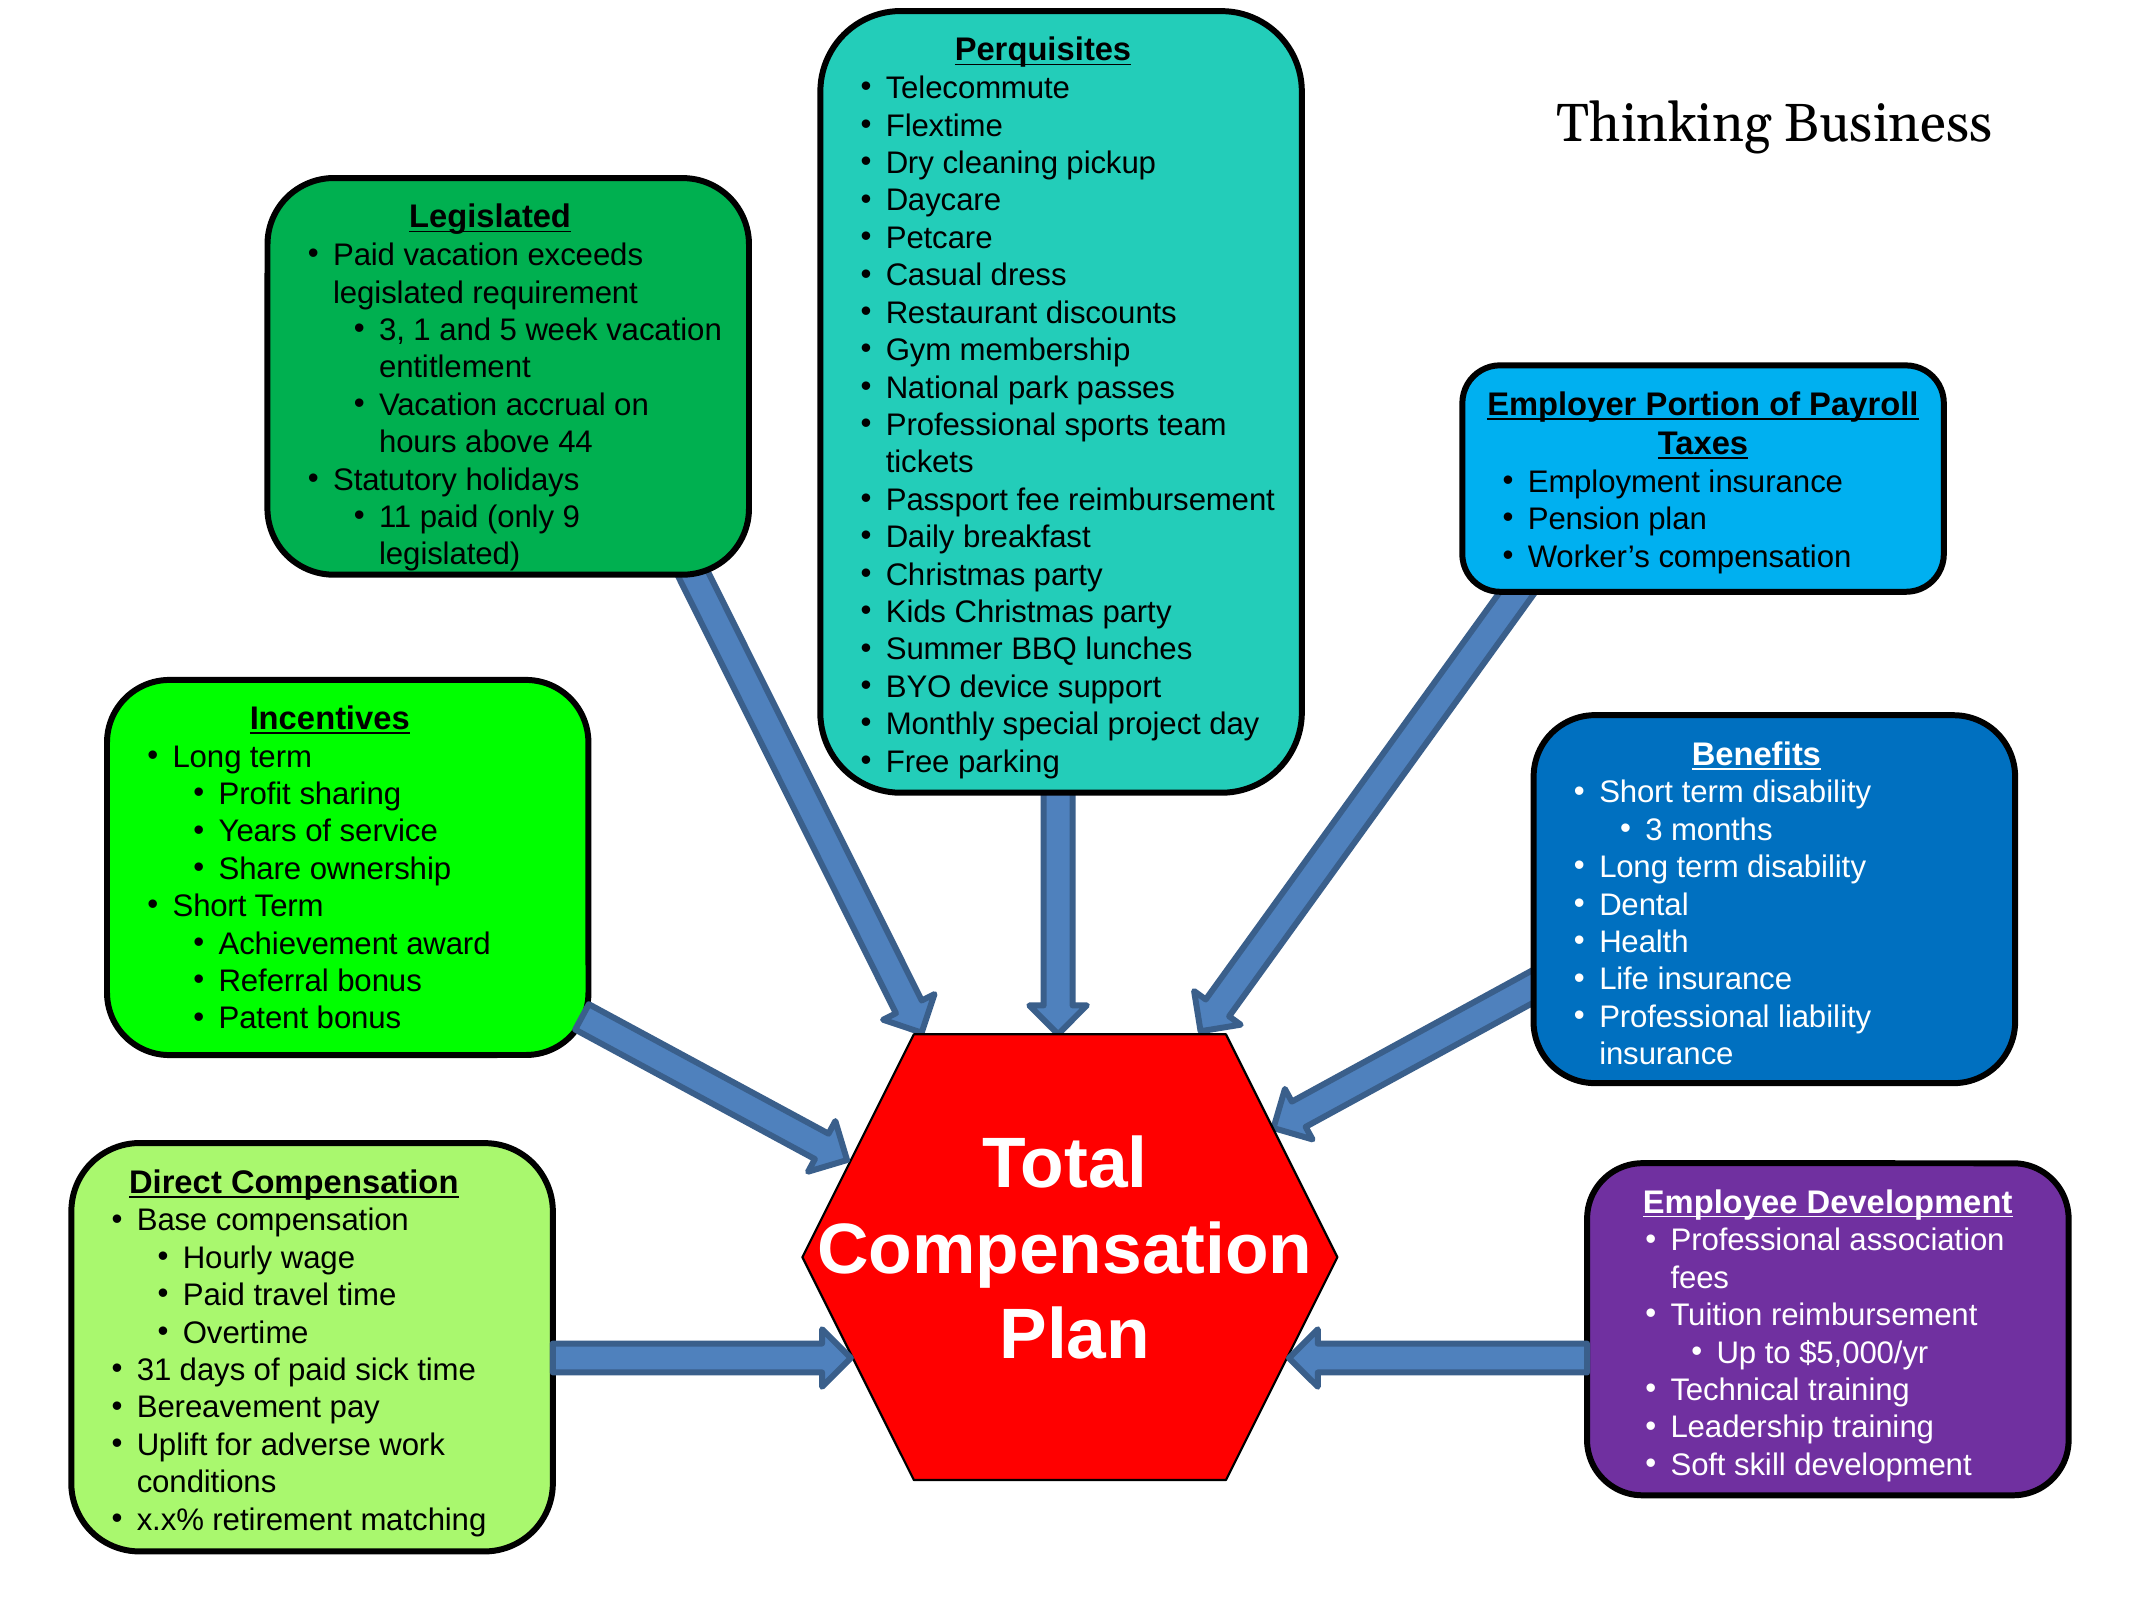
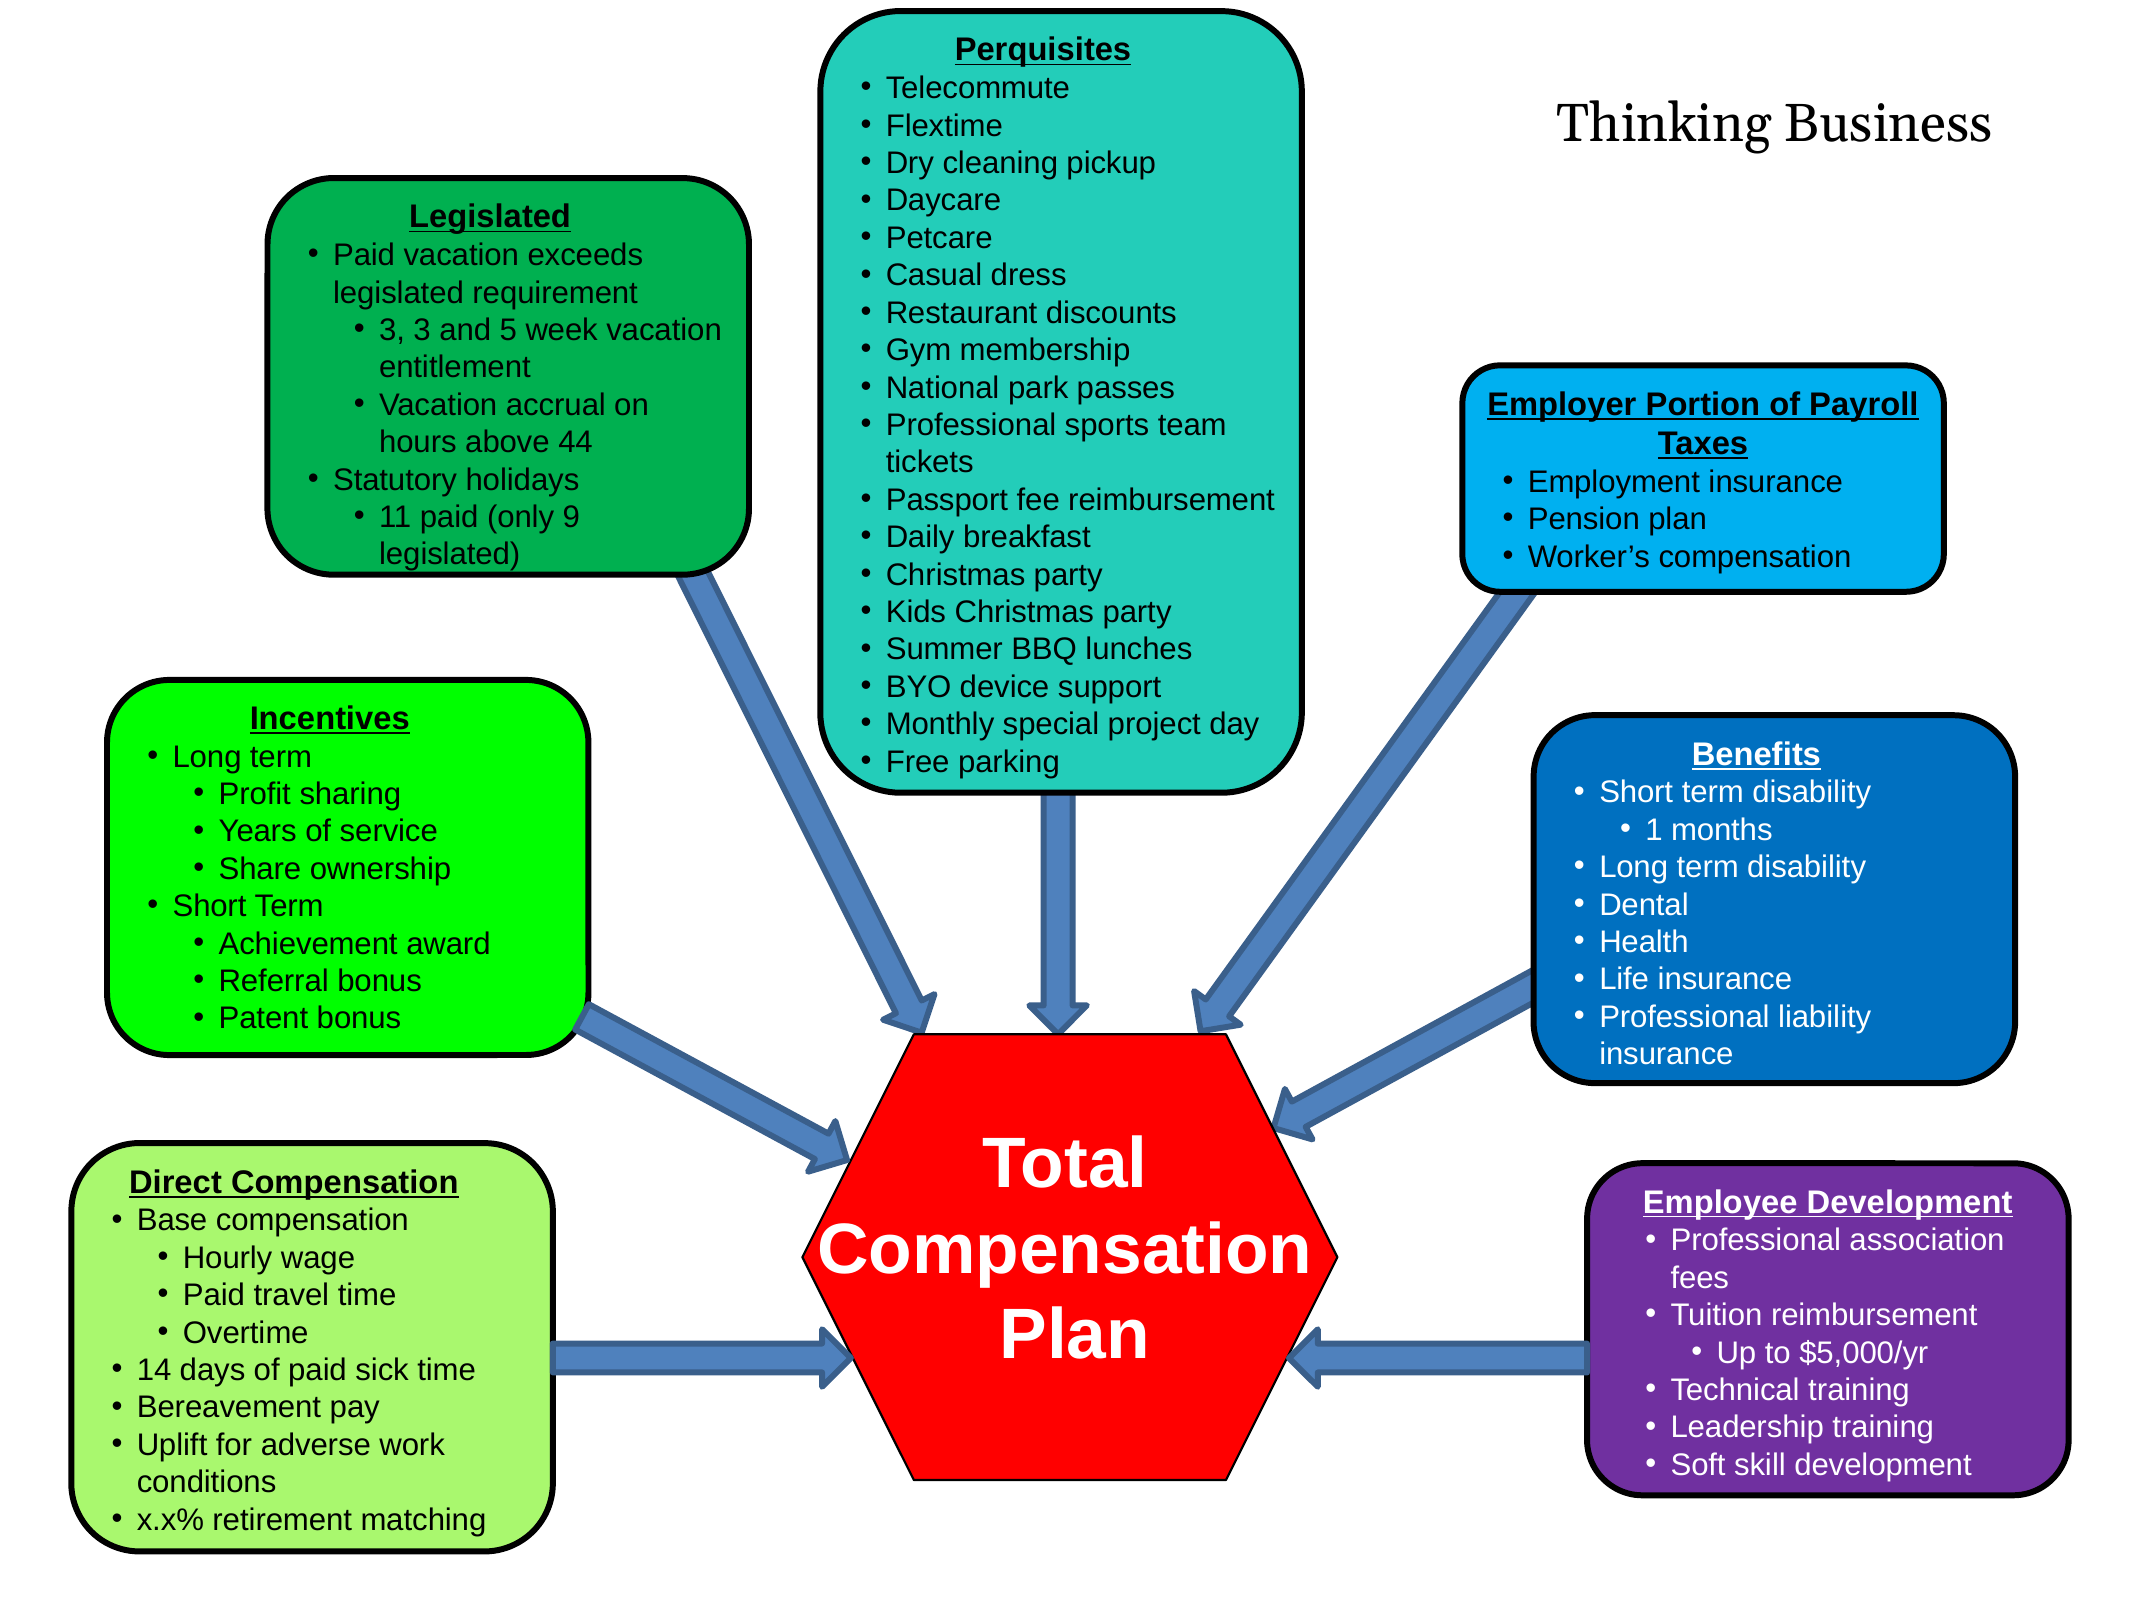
3 1: 1 -> 3 (422, 330)
3: 3 -> 1 (1654, 830)
31: 31 -> 14 (154, 1370)
